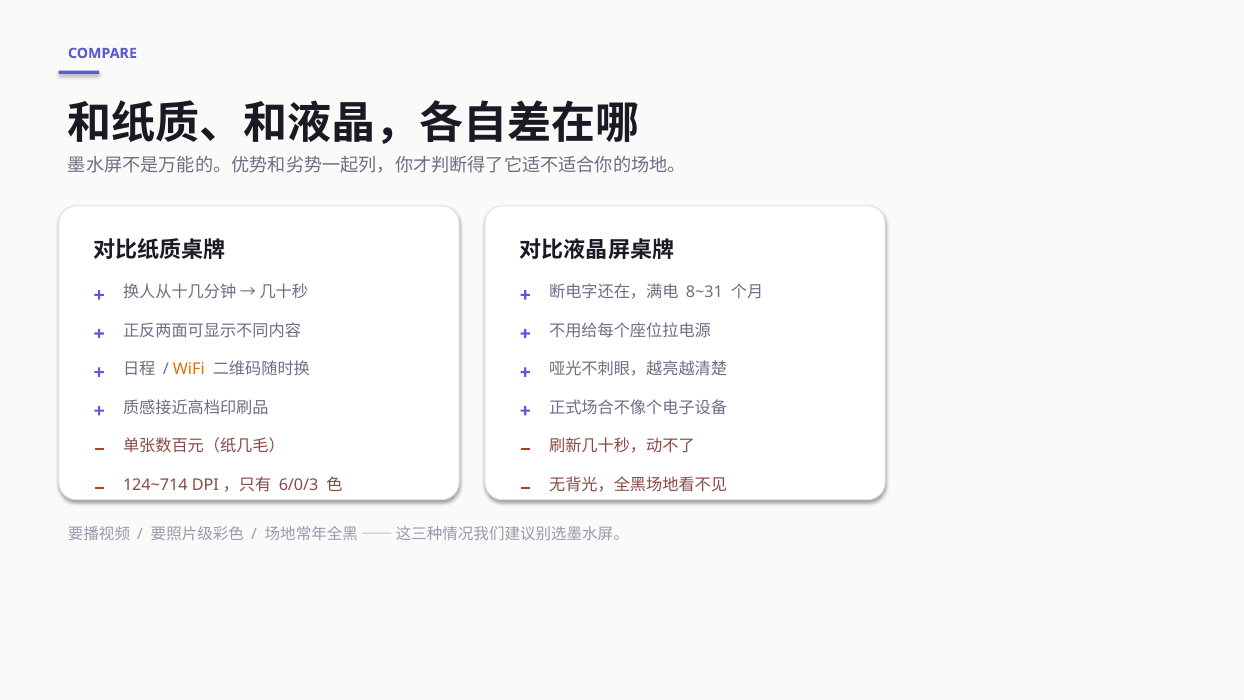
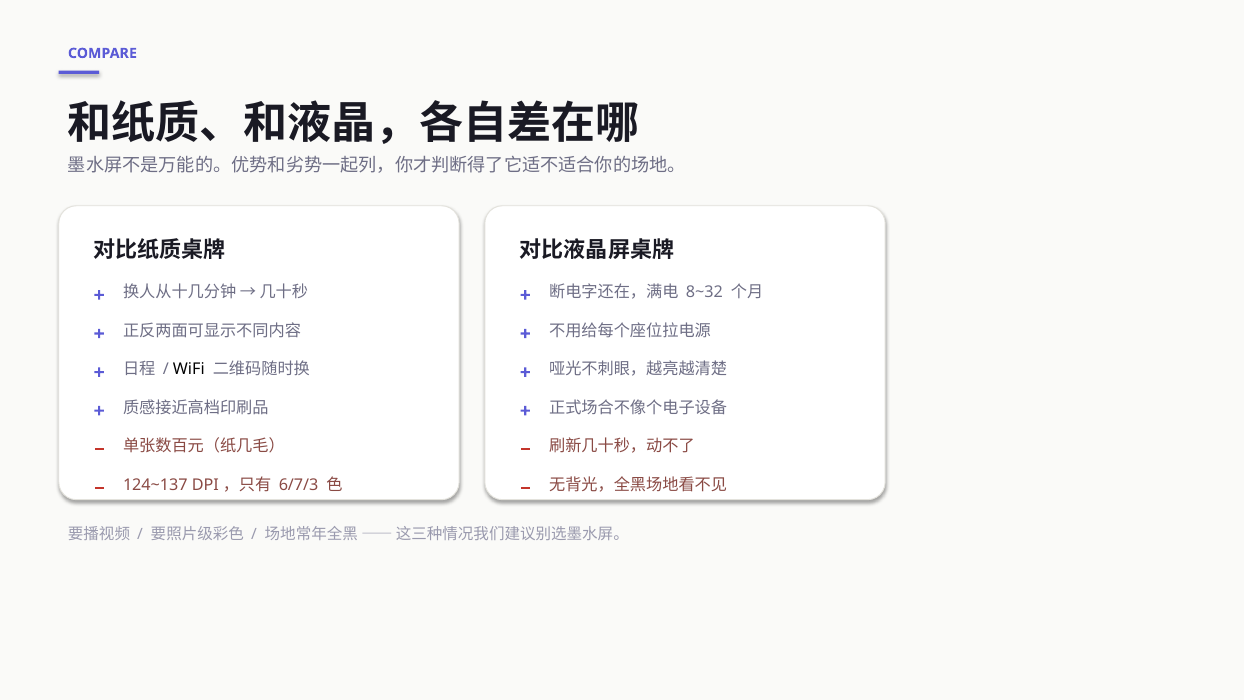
8~31: 8~31 -> 8~32 (704, 292)
WiFi colour: orange -> black (189, 369)
124~714: 124~714 -> 124~137 (155, 485)
6/0/3: 6/0/3 -> 6/7/3 (299, 485)
